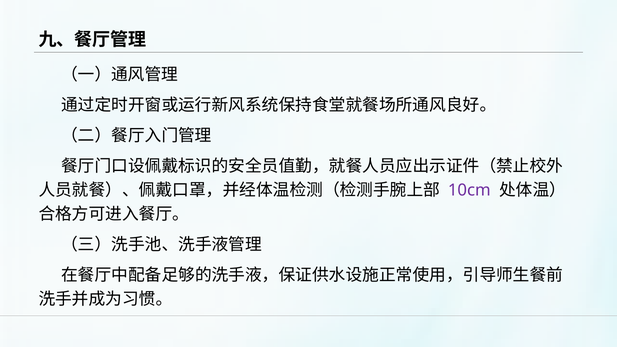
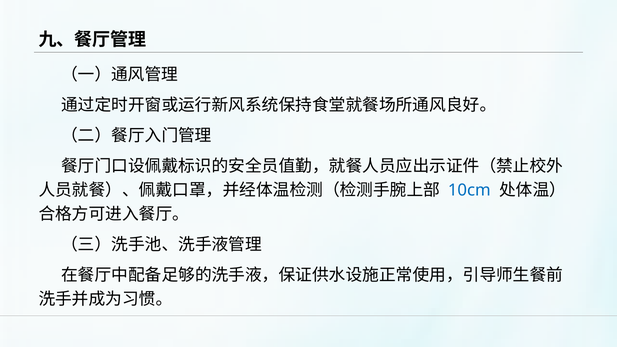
10cm colour: purple -> blue (469, 190)
